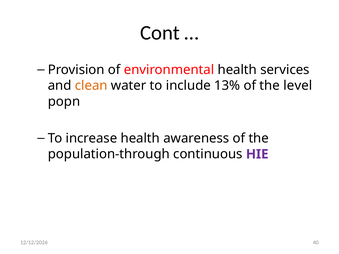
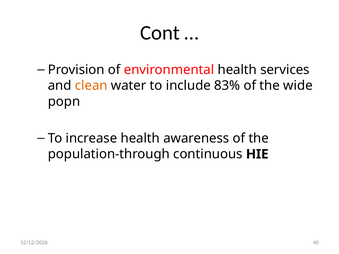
13%: 13% -> 83% (227, 86)
level: level -> wide (298, 86)
HIE colour: purple -> black (257, 154)
